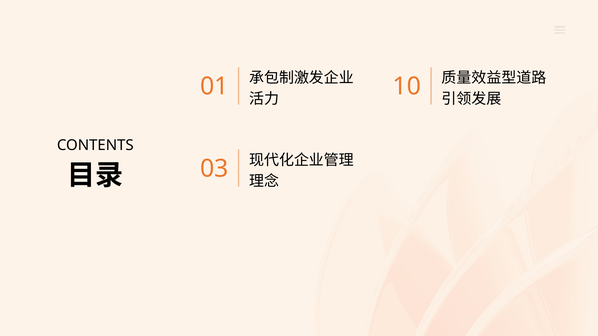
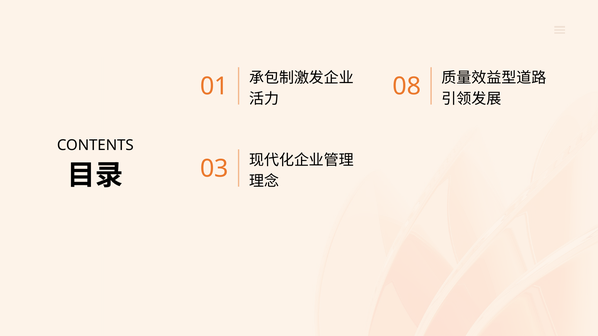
10: 10 -> 08 (407, 87)
